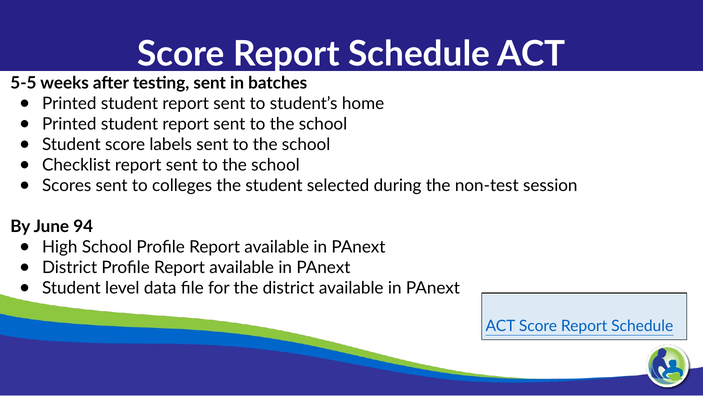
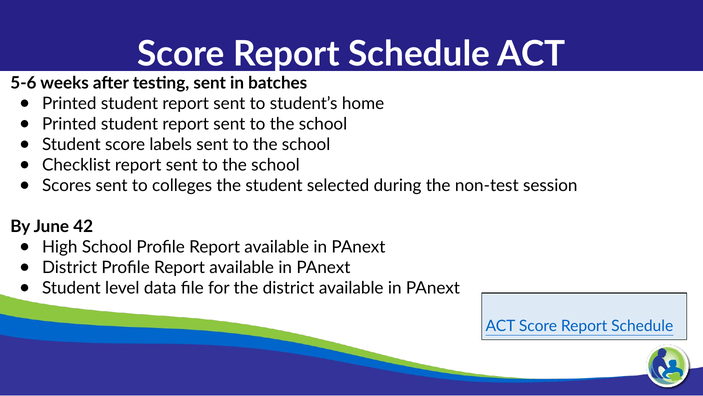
5-5: 5-5 -> 5-6 (23, 83)
94: 94 -> 42 (83, 226)
